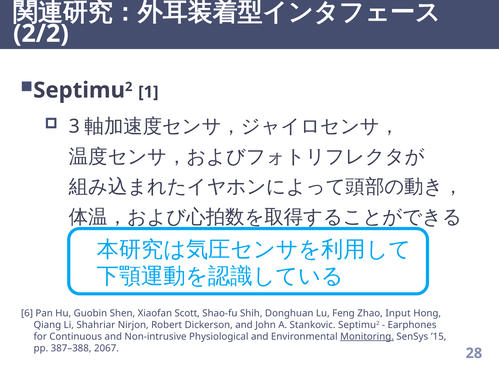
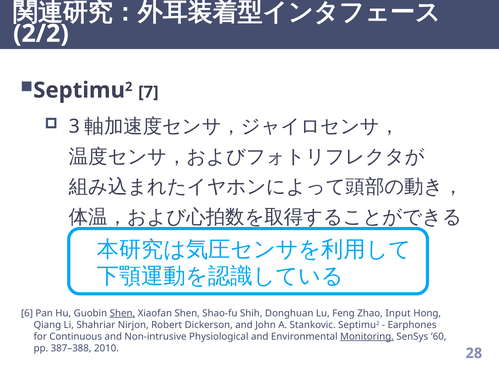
1: 1 -> 7 (148, 92)
Shen underline: none -> present (122, 313)
Xiaofan Scott: Scott -> Shen (187, 313)
’15: ’15 -> ’60 (439, 336)
2067: 2067 -> 2010 (106, 348)
